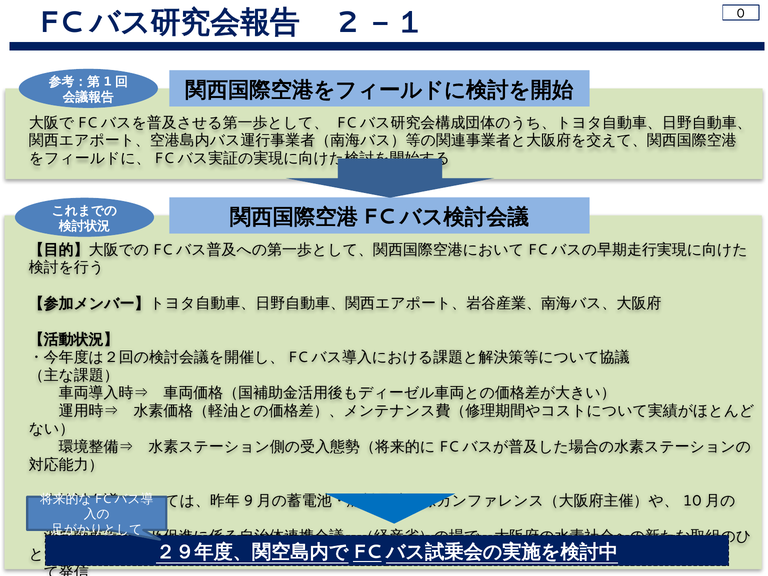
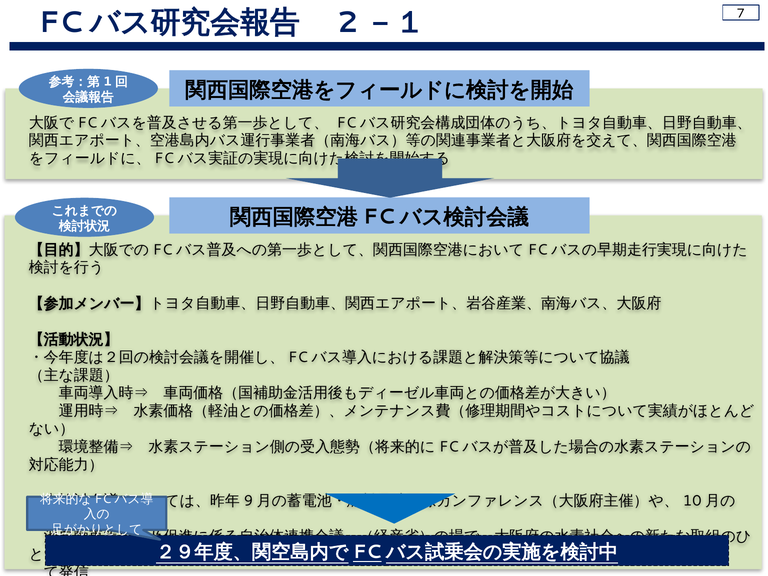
0: 0 -> 7 (741, 13)
